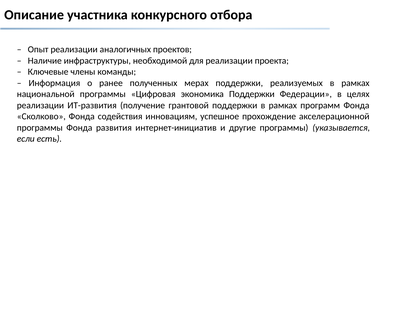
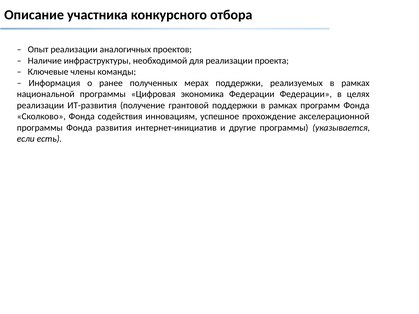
экономика Поддержки: Поддержки -> Федерации (252, 94)
